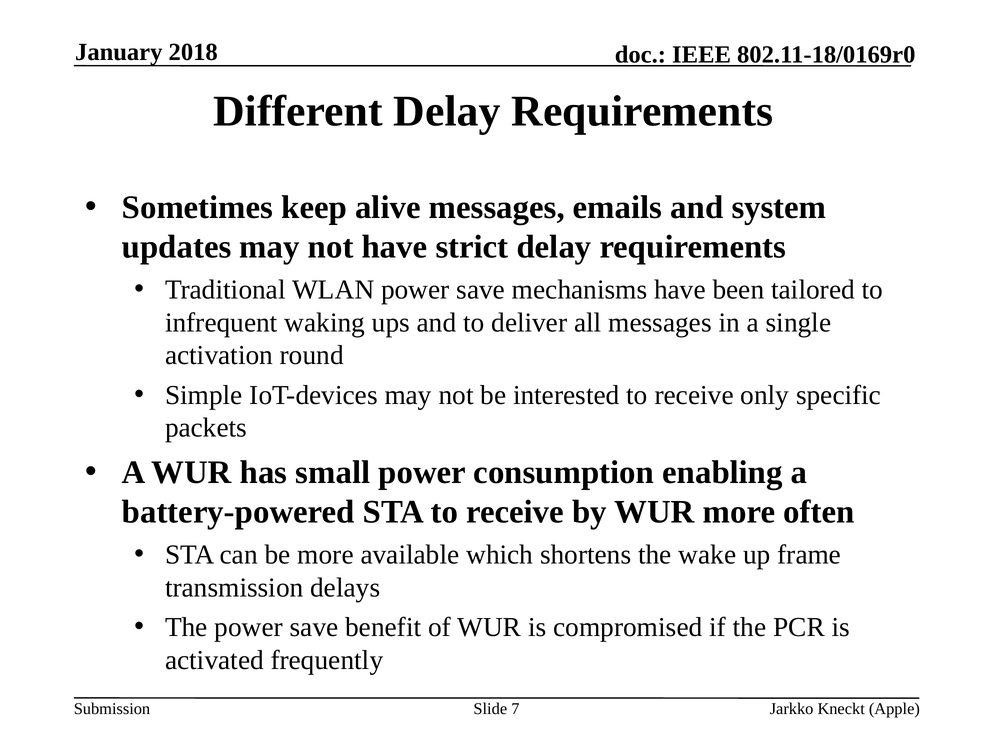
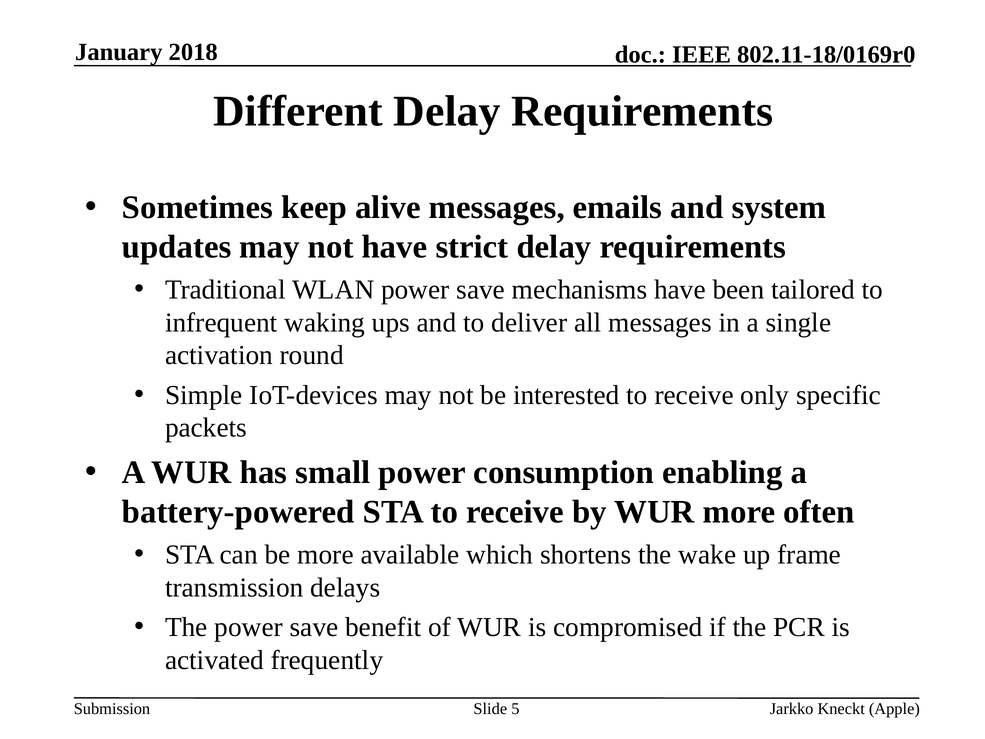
7: 7 -> 5 (515, 709)
